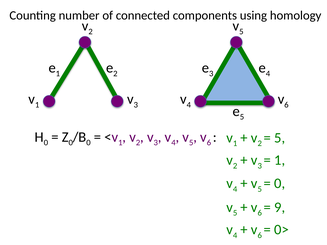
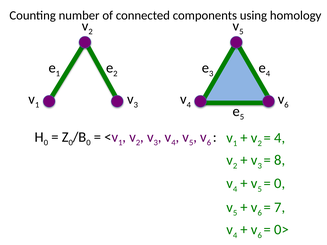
5: 5 -> 4 (280, 138)
1: 1 -> 8 (280, 160)
9: 9 -> 7 (280, 207)
